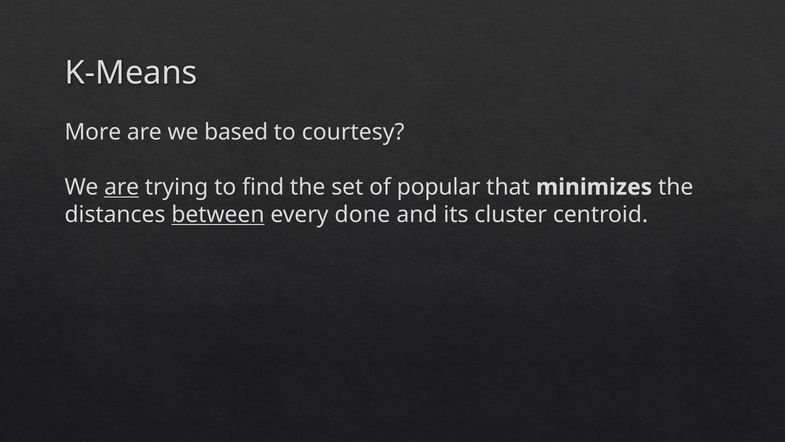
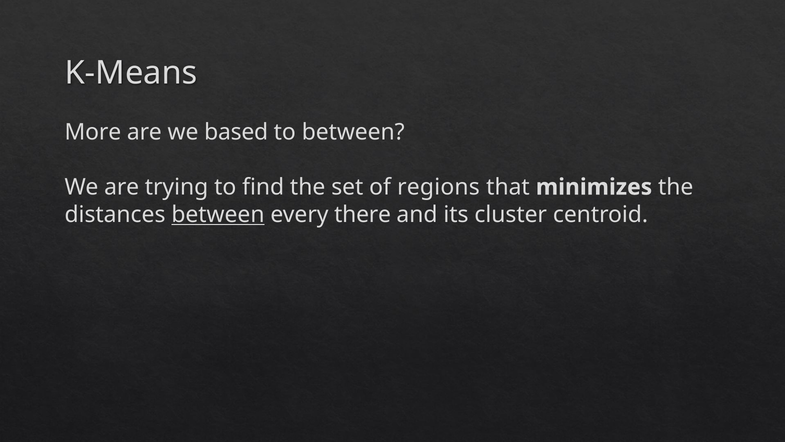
to courtesy: courtesy -> between (353, 132)
are underline: present -> none (122, 187)
popular: popular -> regions (438, 187)
done: done -> there (363, 214)
